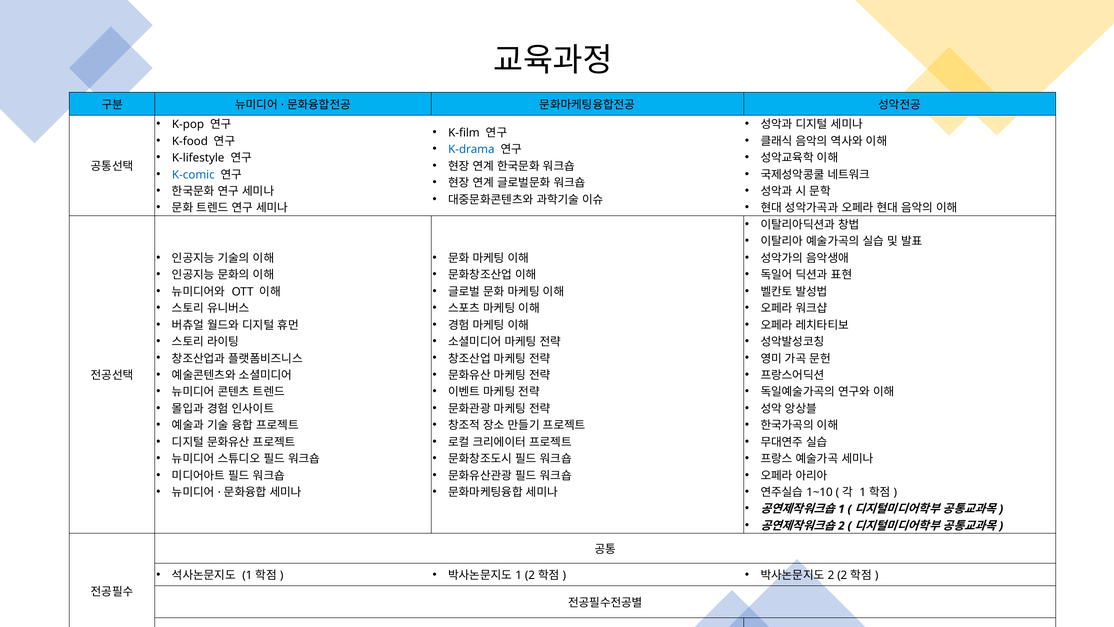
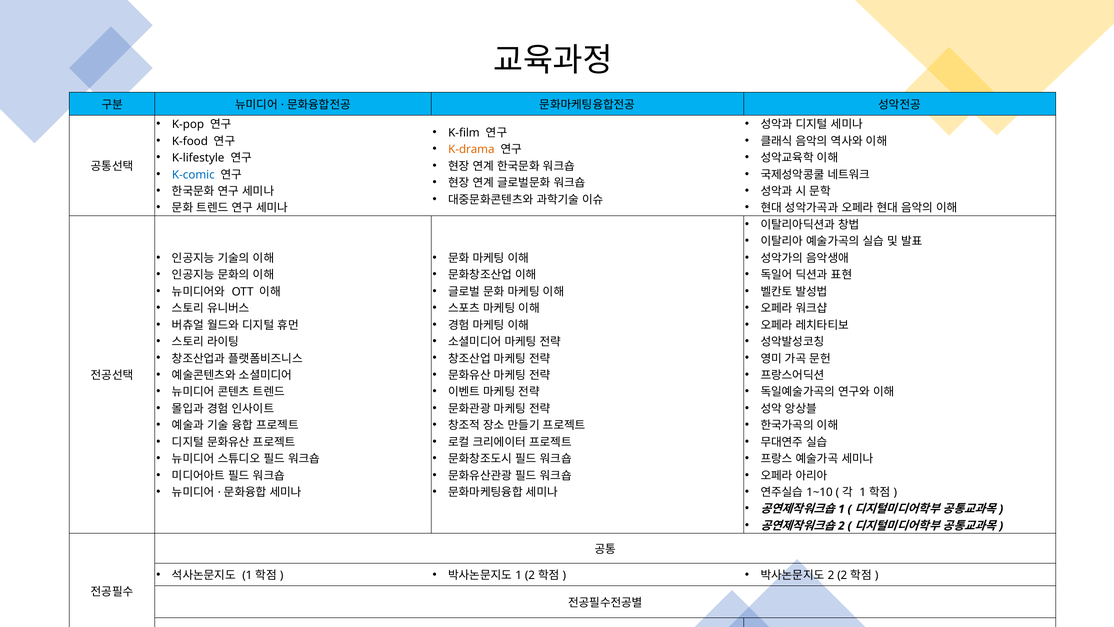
K-drama colour: blue -> orange (471, 150)
